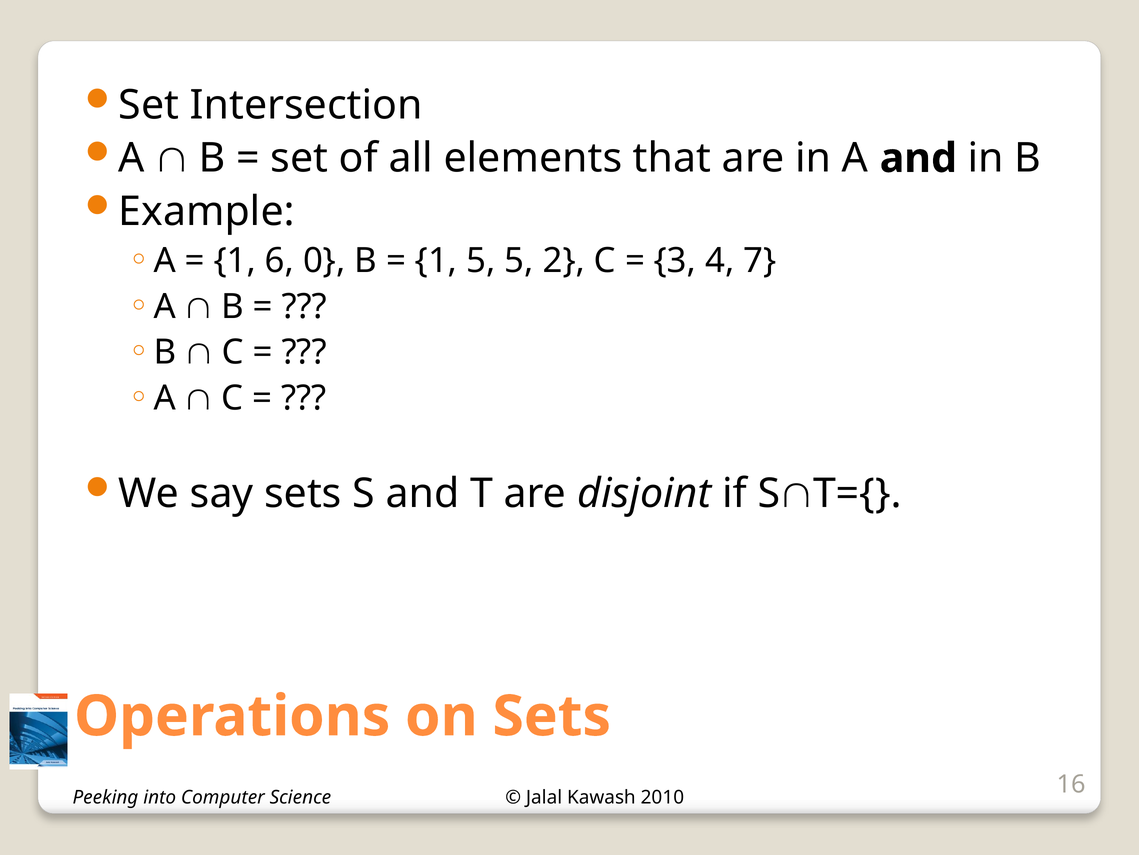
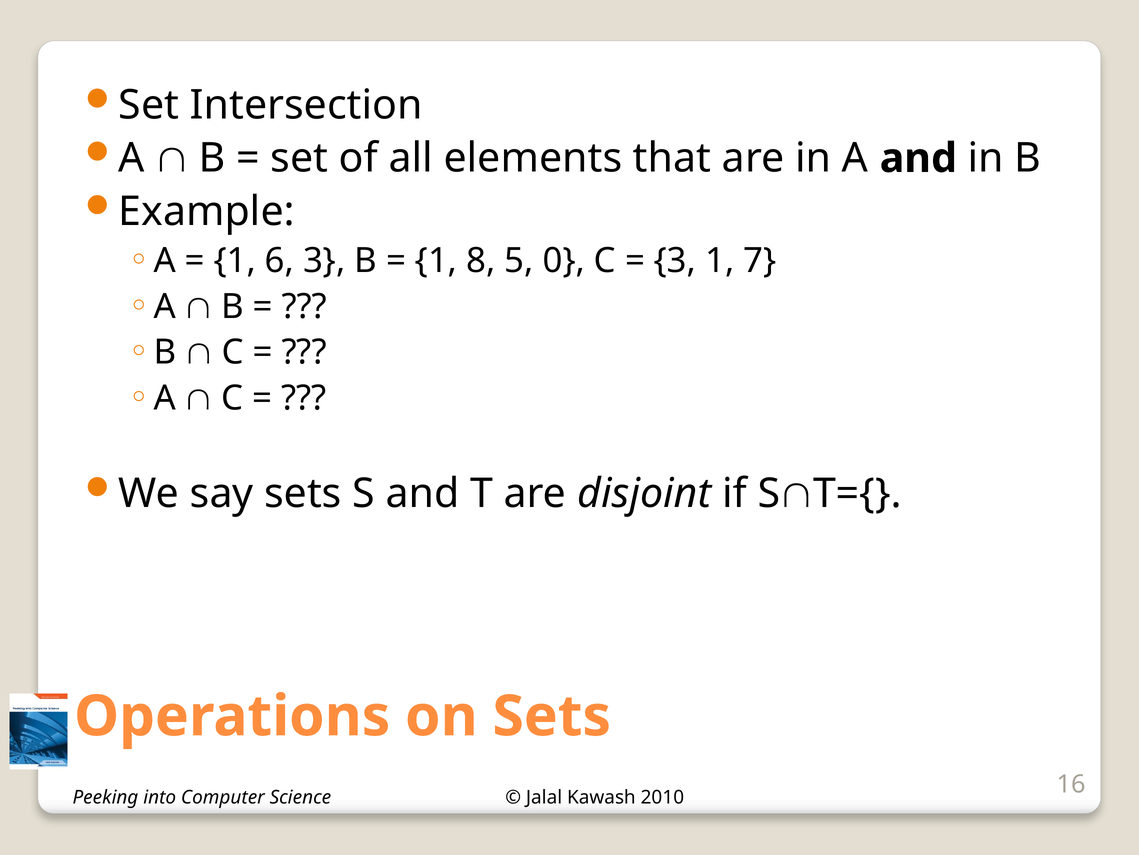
6 0: 0 -> 3 (324, 261)
1 5: 5 -> 8 (481, 261)
2: 2 -> 0 (564, 261)
3 4: 4 -> 1 (720, 261)
